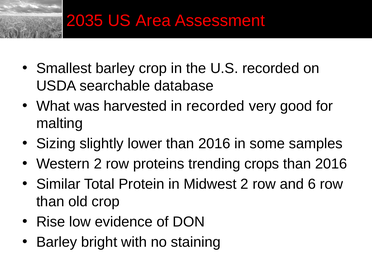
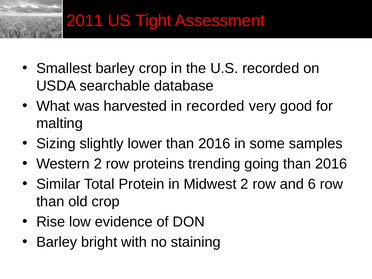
2035: 2035 -> 2011 (85, 21)
Area: Area -> Tight (153, 21)
crops: crops -> going (262, 164)
